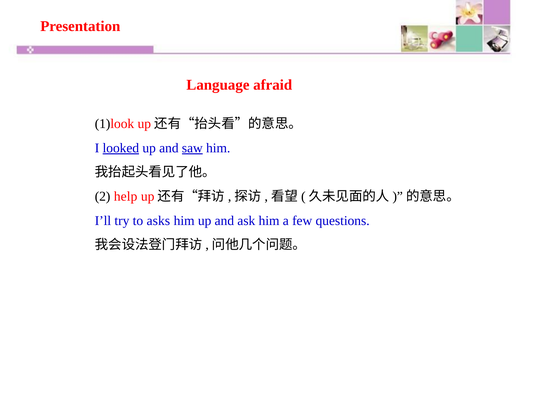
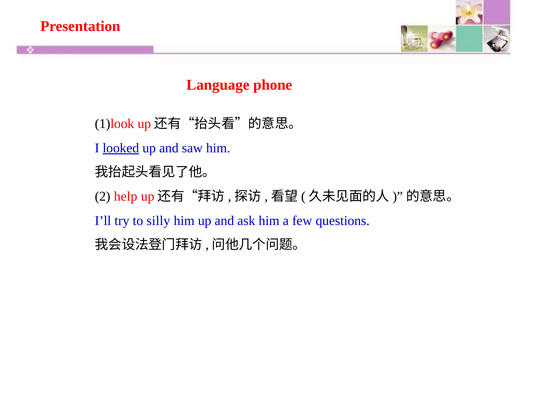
afraid: afraid -> phone (273, 85)
saw underline: present -> none (192, 148)
asks: asks -> silly (158, 220)
